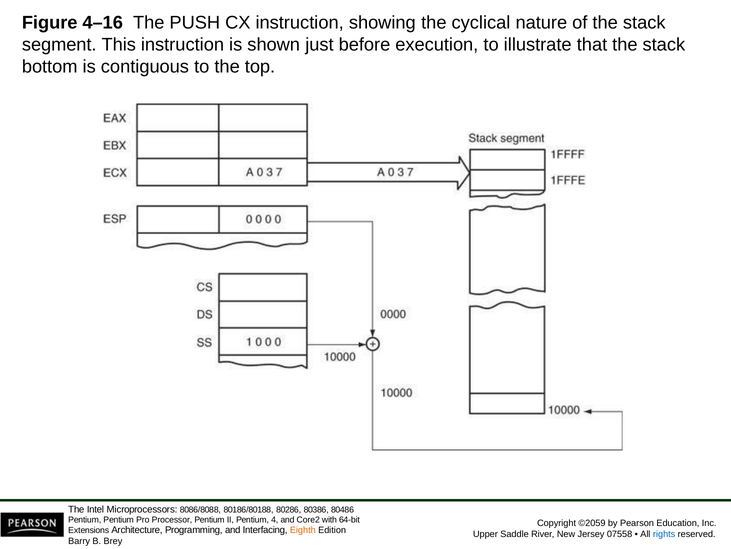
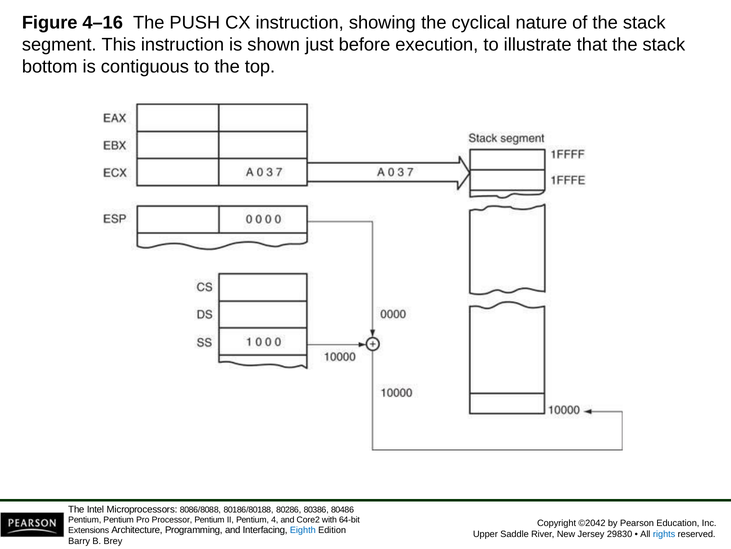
©2059: ©2059 -> ©2042 (592, 522)
Eighth colour: orange -> blue (303, 529)
07558: 07558 -> 29830 (620, 534)
